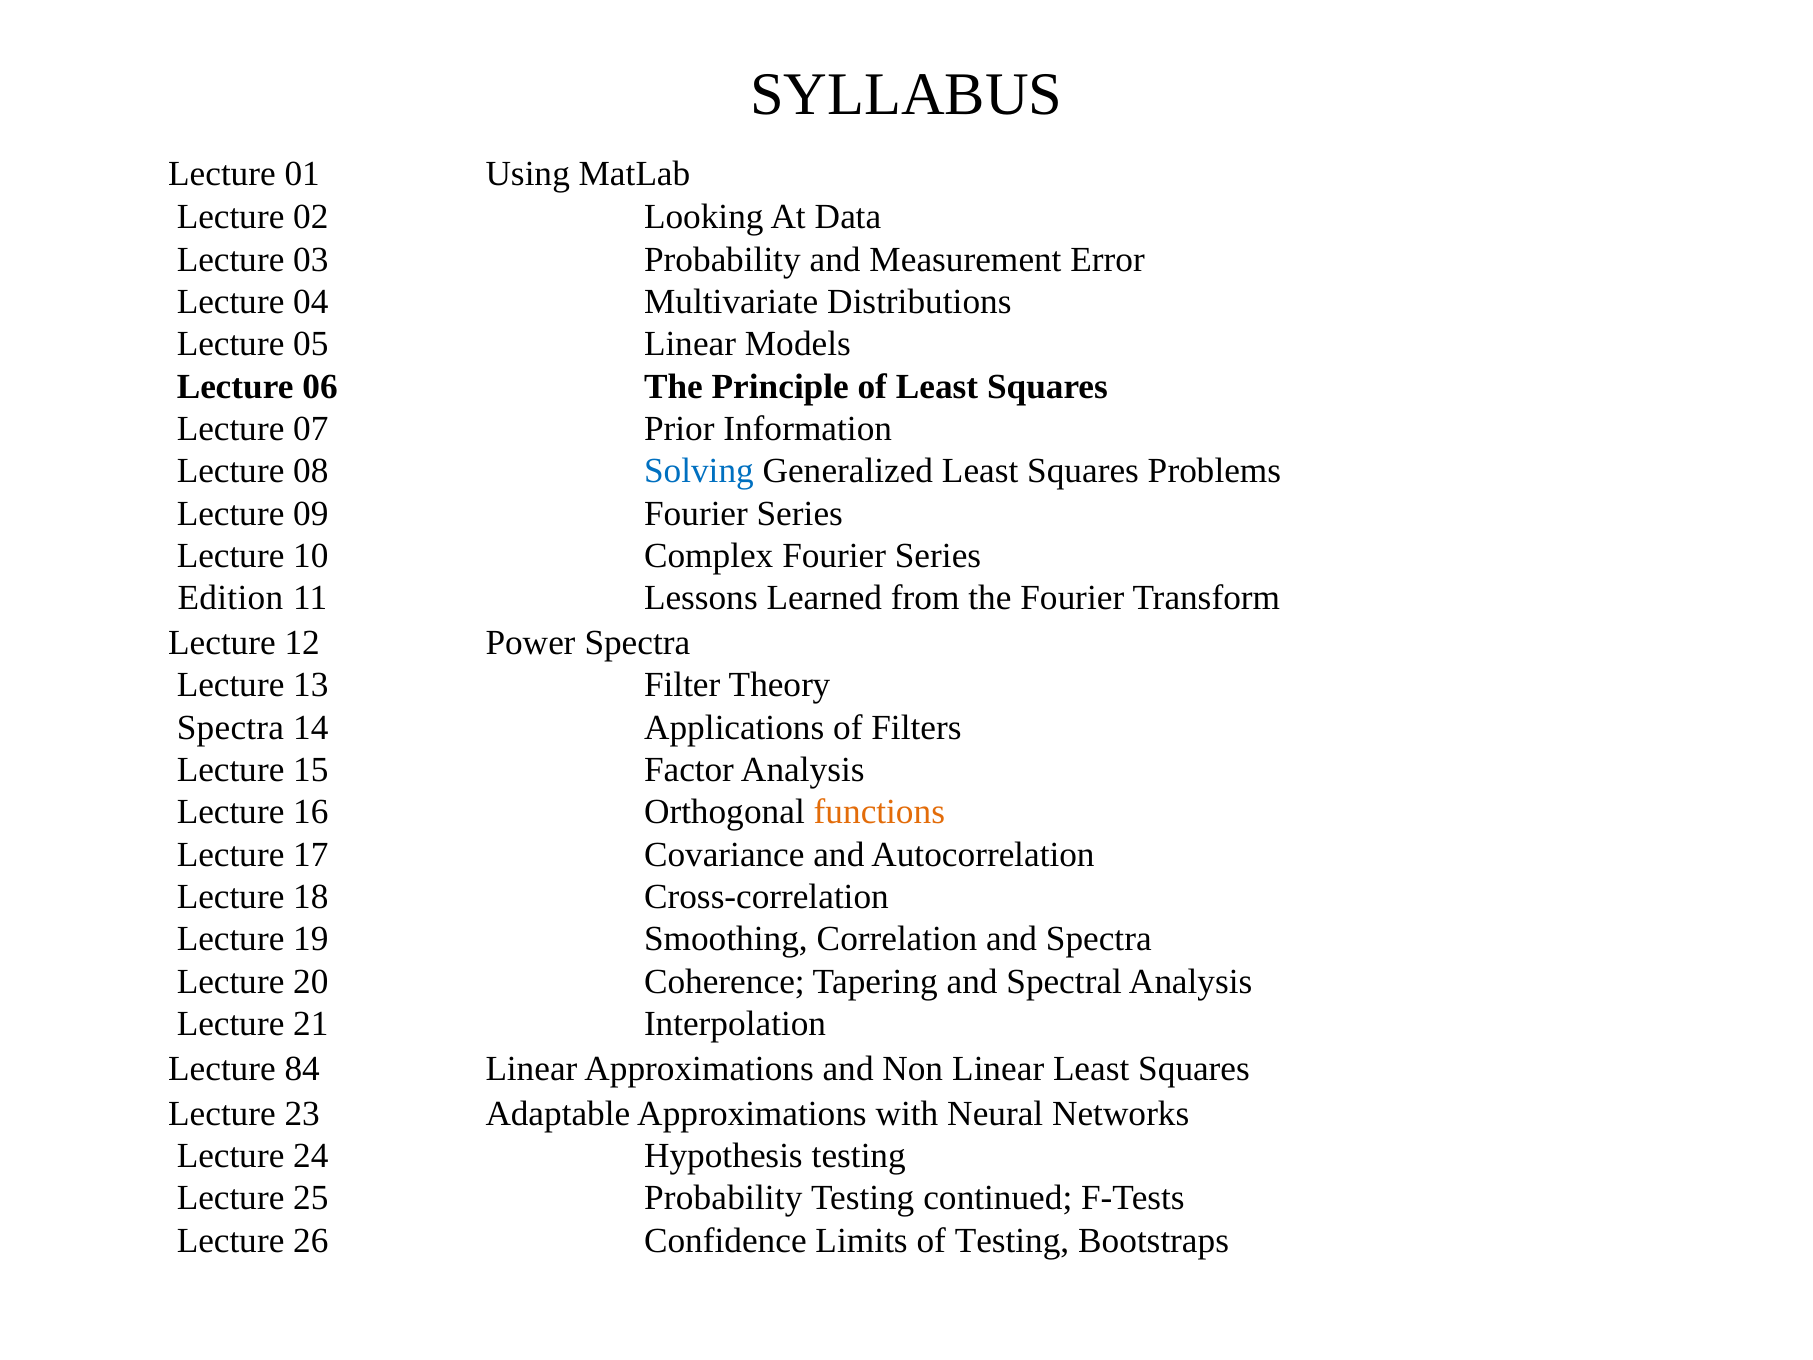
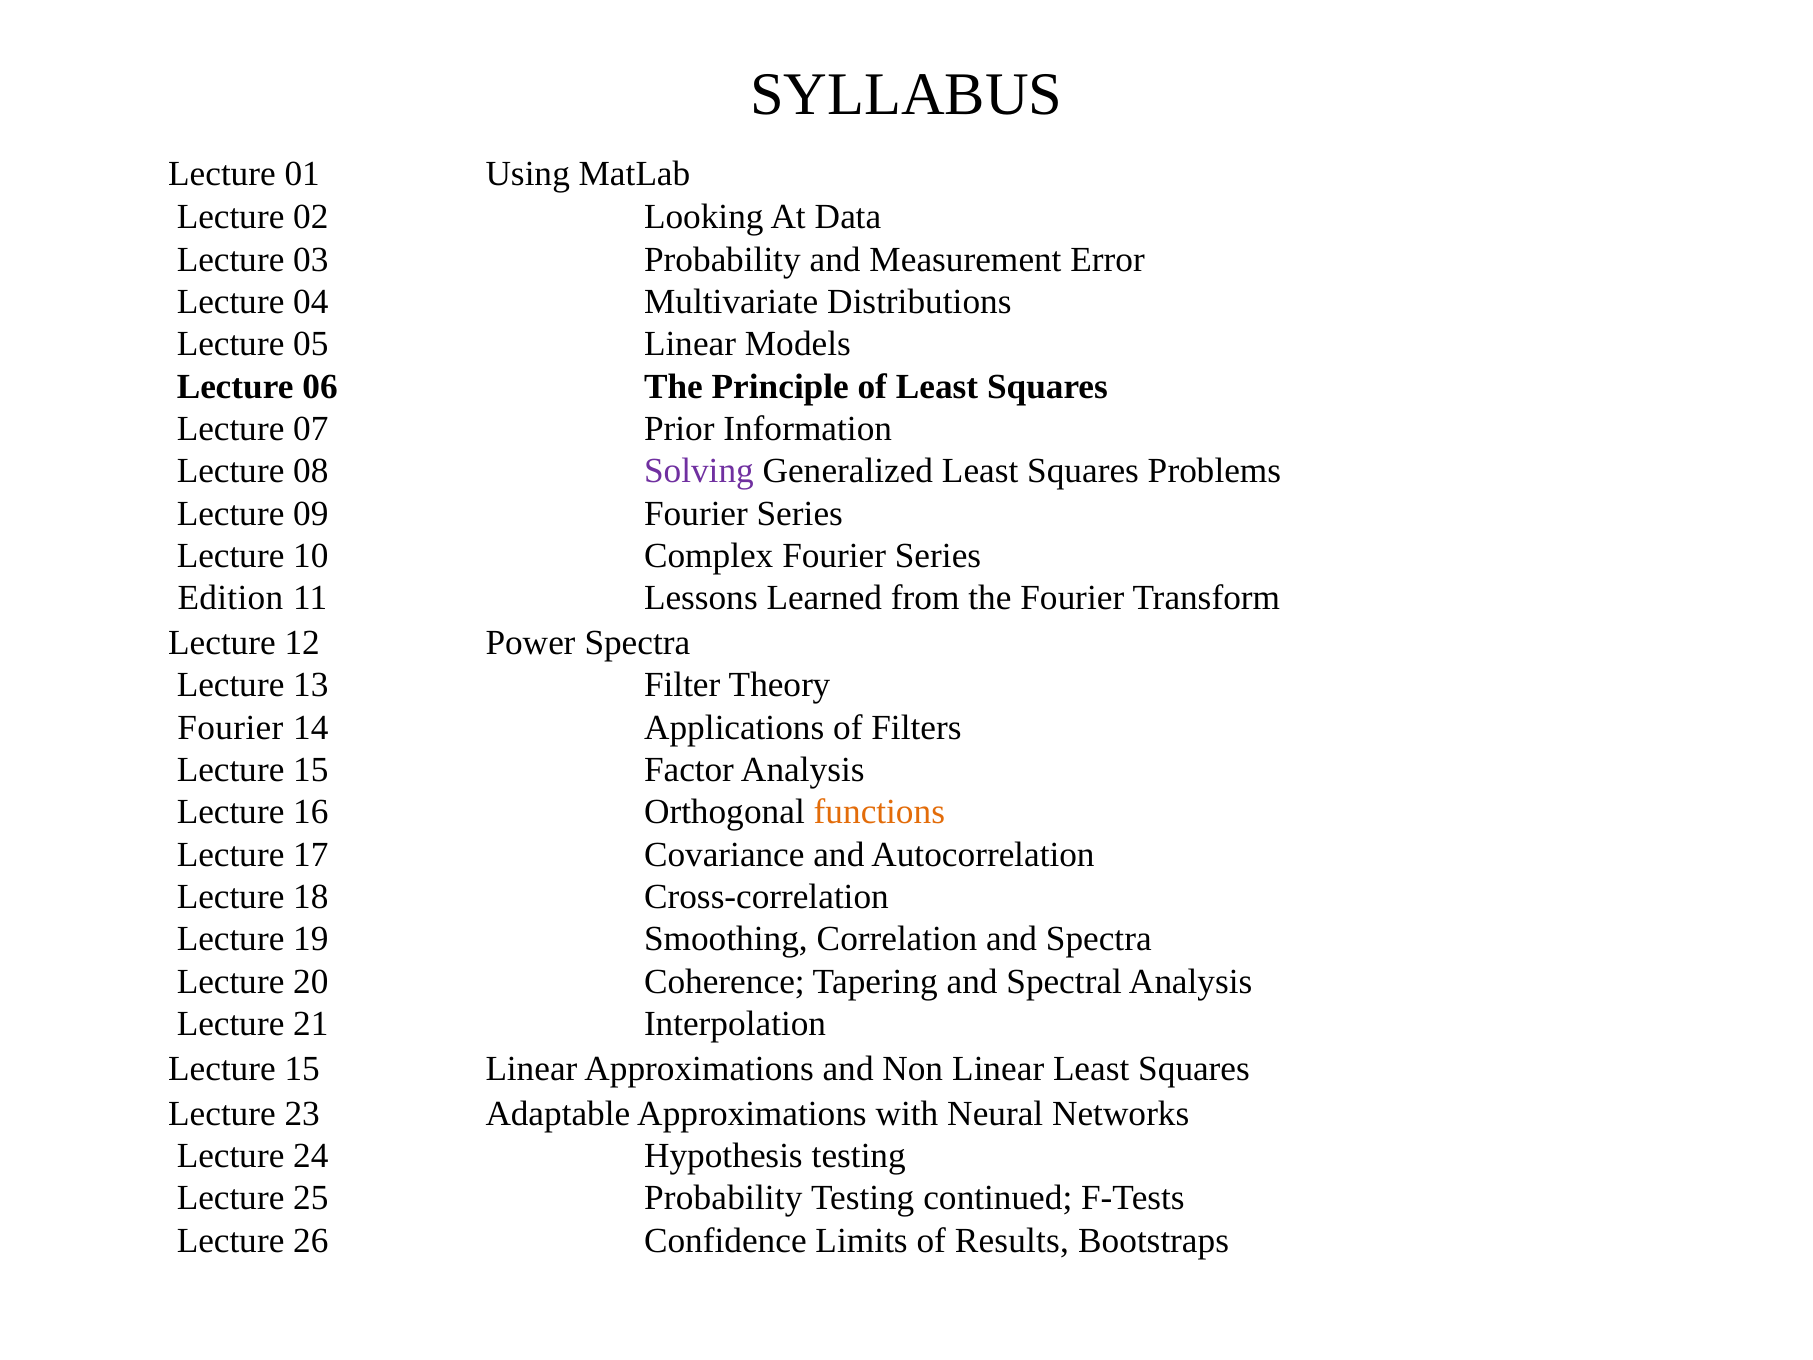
Solving colour: blue -> purple (699, 471)
Spectra: Spectra -> Fourier (230, 727)
84: 84 -> 15 (302, 1069)
of Testing: Testing -> Results (1012, 1240)
